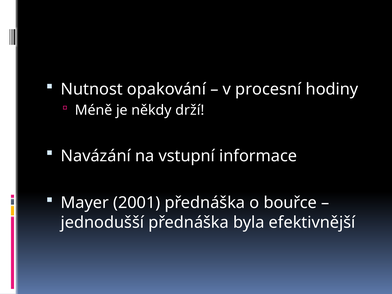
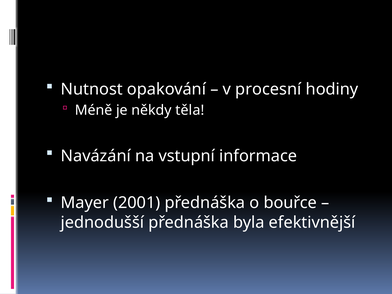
drží: drží -> těla (190, 110)
